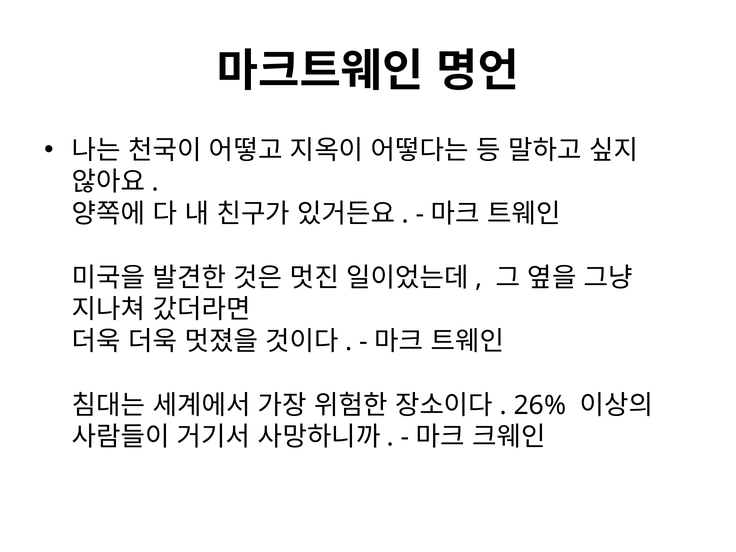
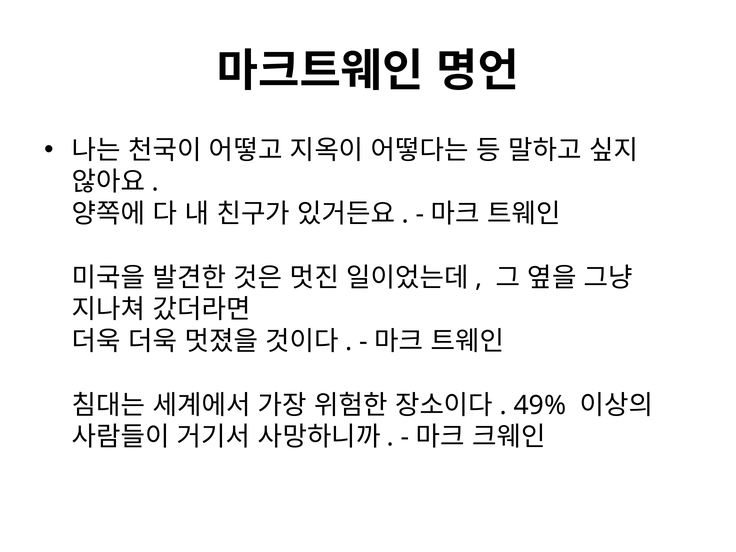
26%: 26% -> 49% (540, 405)
